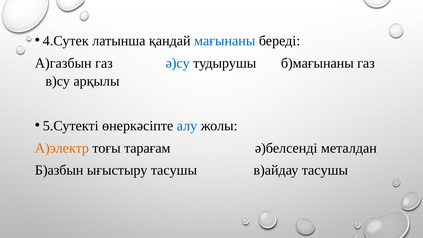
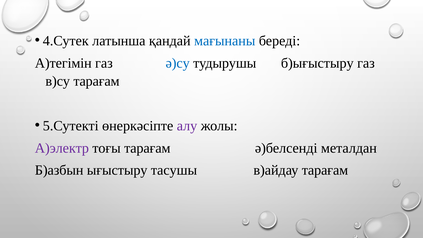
А)газбын: А)газбын -> А)тегімін (63, 63)
б)мағынаны: б)мағынаны -> б)ығыстыру (317, 63)
в)су арқылы: арқылы -> тарағам (96, 81)
алу colour: blue -> purple (187, 126)
А)электр colour: orange -> purple (62, 148)
в)айдау тасушы: тасушы -> тарағам (325, 170)
